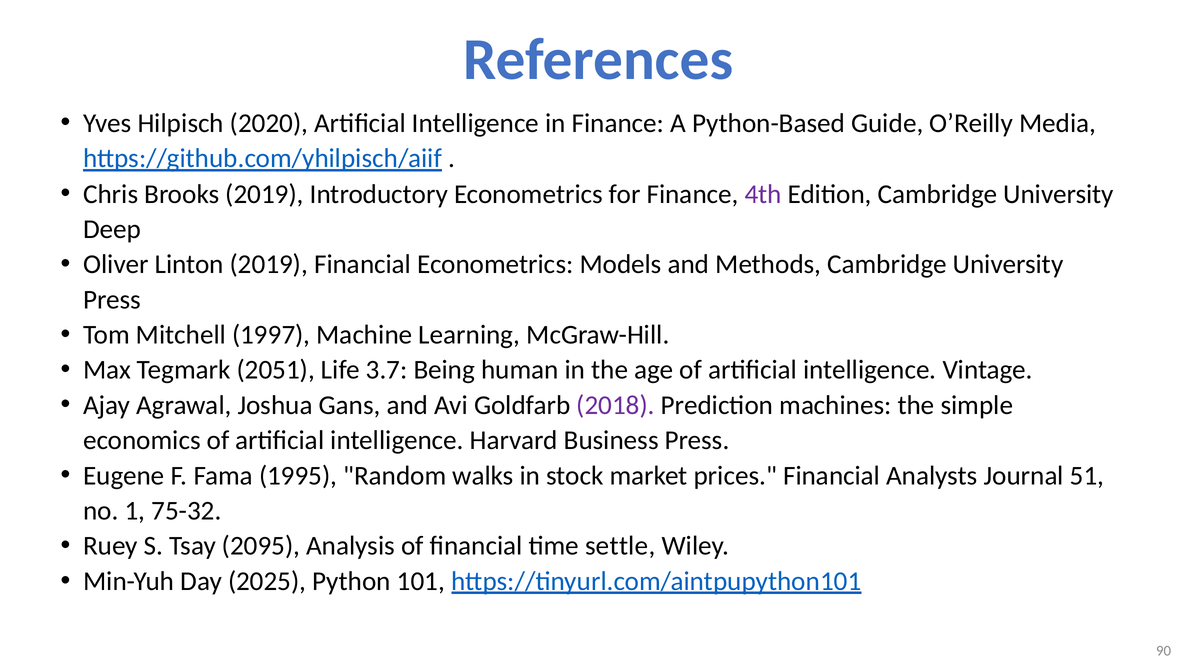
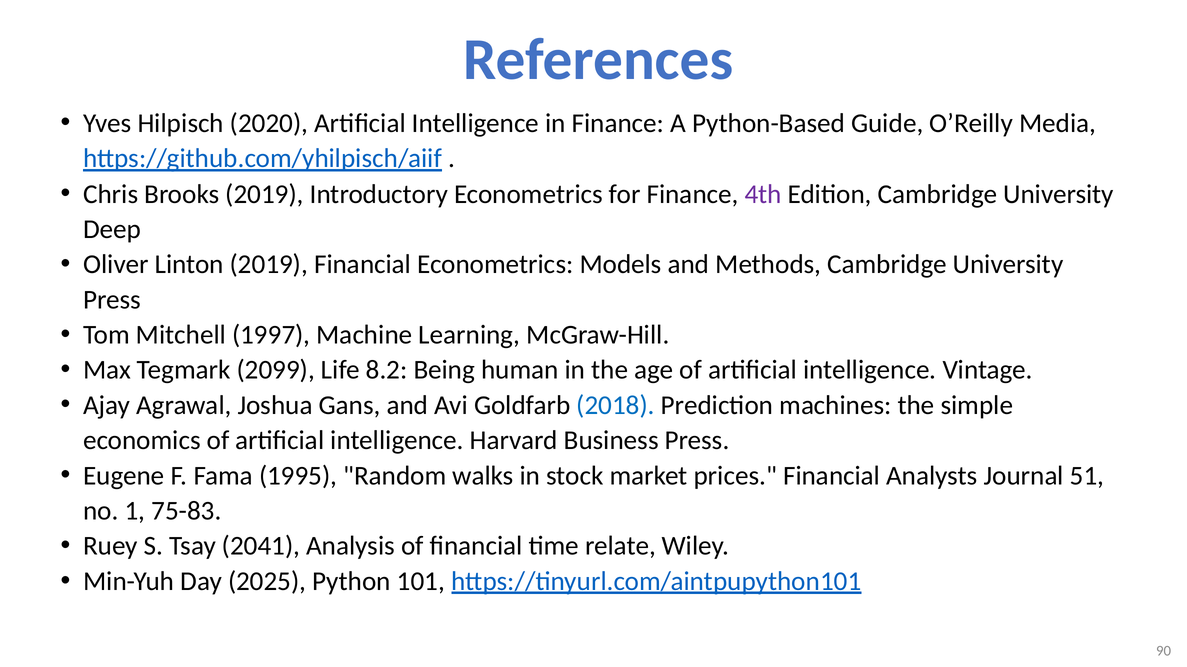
2051: 2051 -> 2099 (276, 370)
3.7: 3.7 -> 8.2 (387, 370)
2018 colour: purple -> blue (616, 406)
75-32: 75-32 -> 75-83 (186, 511)
2095: 2095 -> 2041 (261, 547)
settle: settle -> relate (620, 547)
